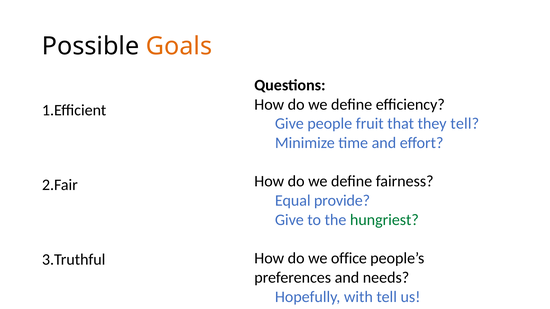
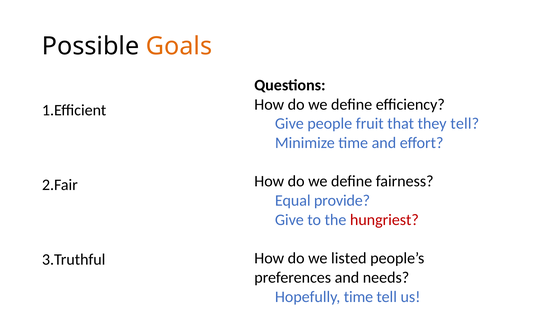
hungriest colour: green -> red (384, 220)
office: office -> listed (349, 259)
Hopefully with: with -> time (358, 297)
